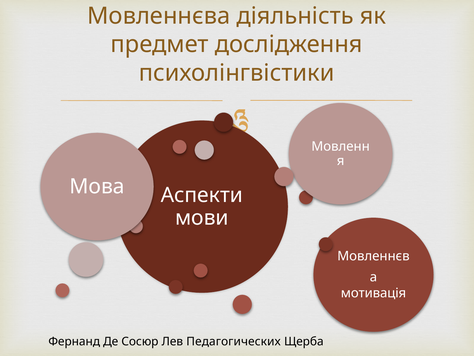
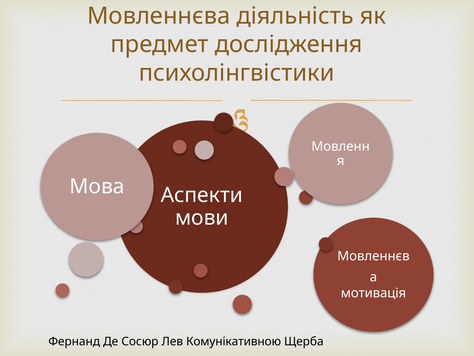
Педагогических: Педагогических -> Комунікативною (234, 341)
